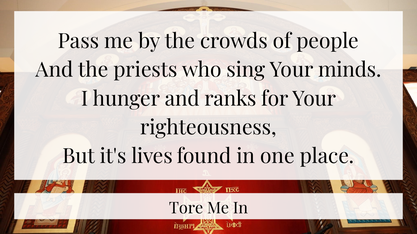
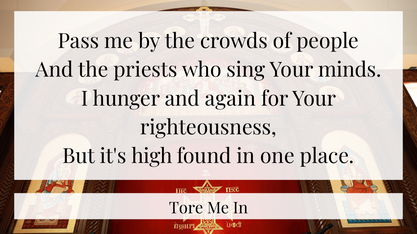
ranks: ranks -> again (230, 99)
lives: lives -> high (152, 157)
